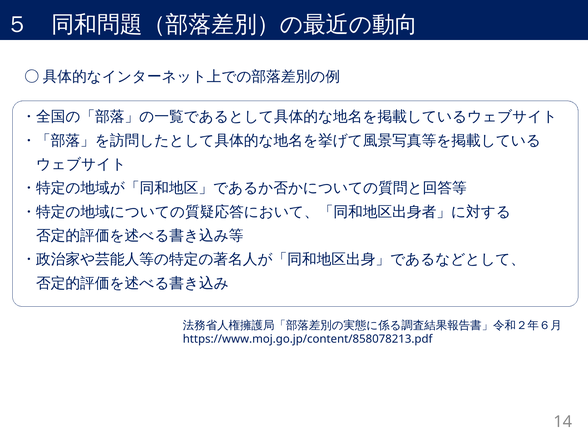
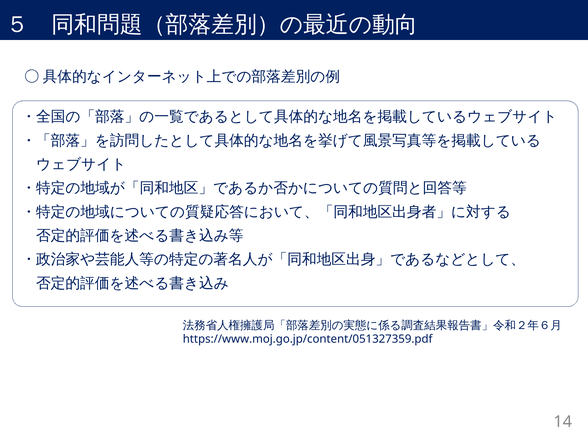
https://www.moj.go.jp/content/858078213.pdf: https://www.moj.go.jp/content/858078213.pdf -> https://www.moj.go.jp/content/051327359.pdf (308, 339)
